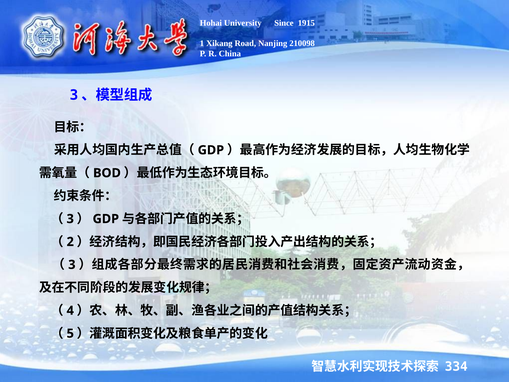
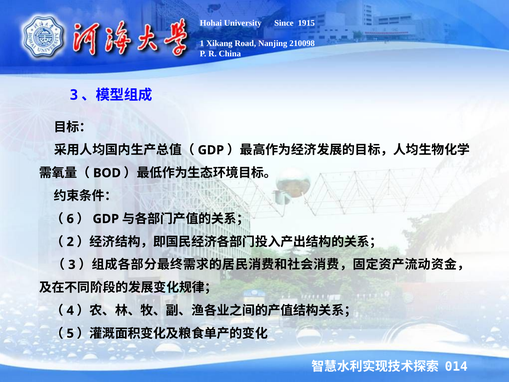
3: 3 -> 6 (70, 219)
334: 334 -> 014 (456, 366)
